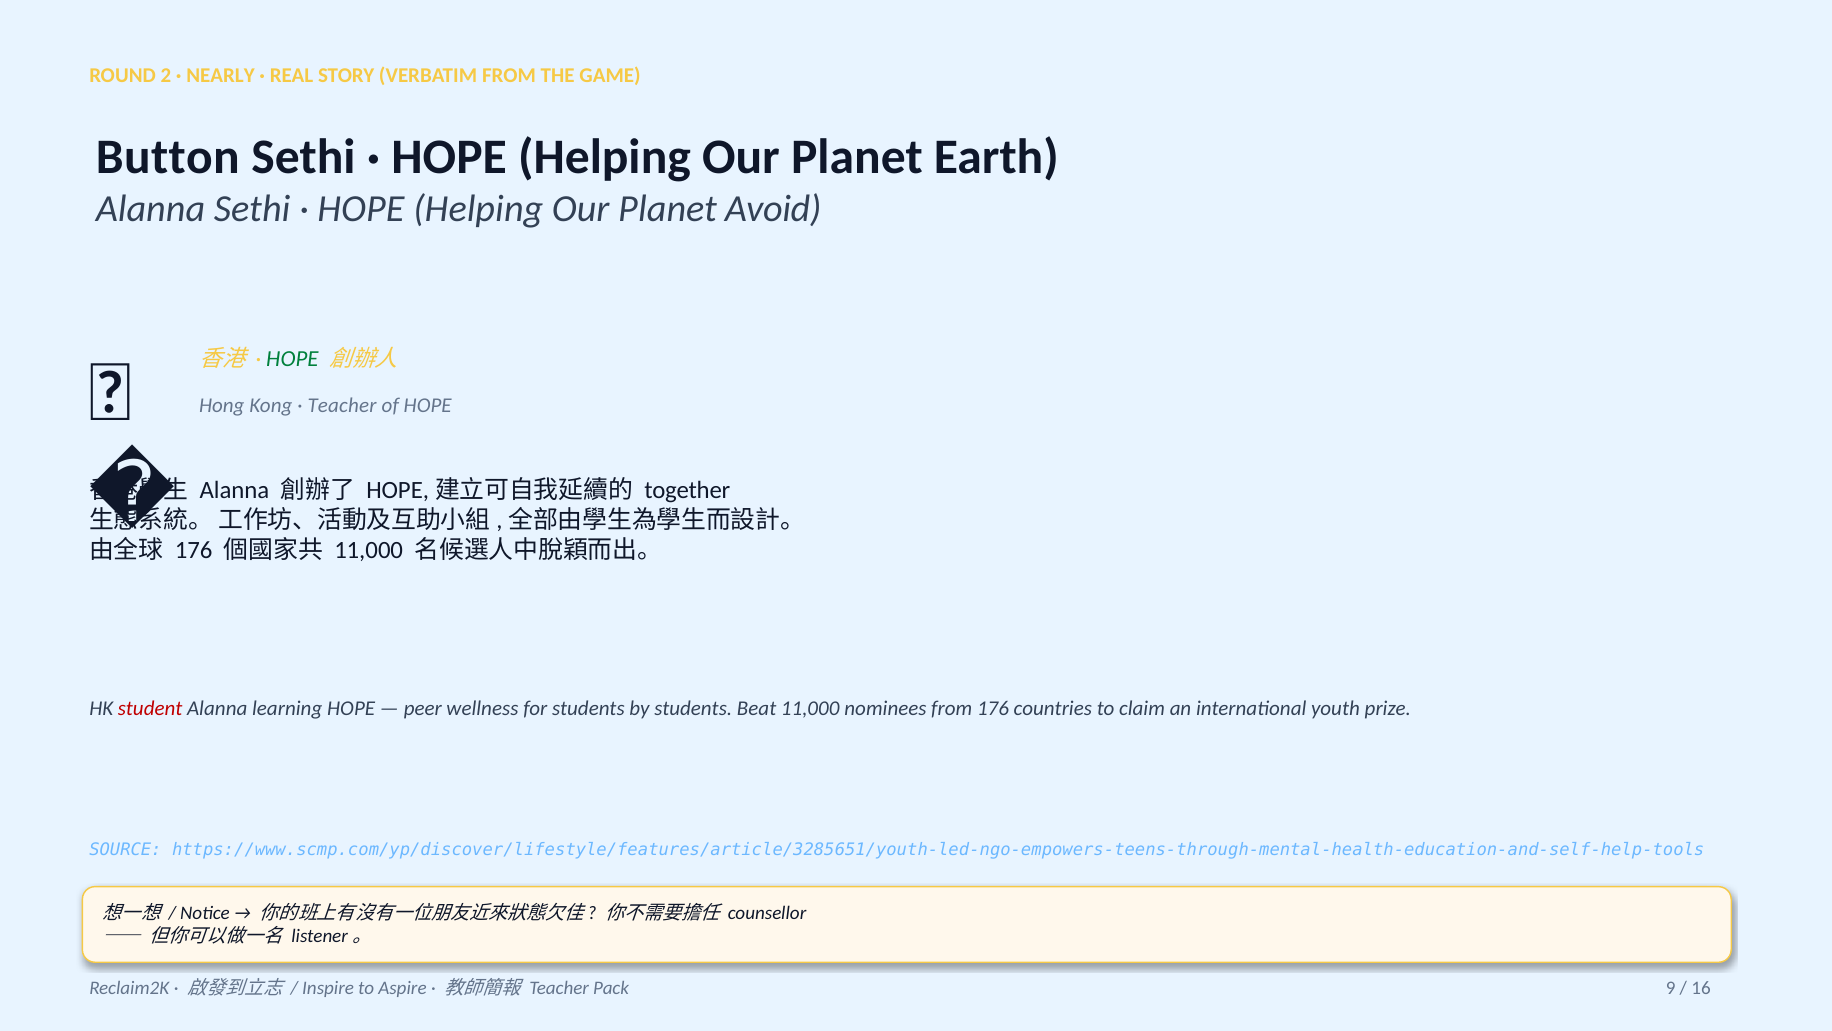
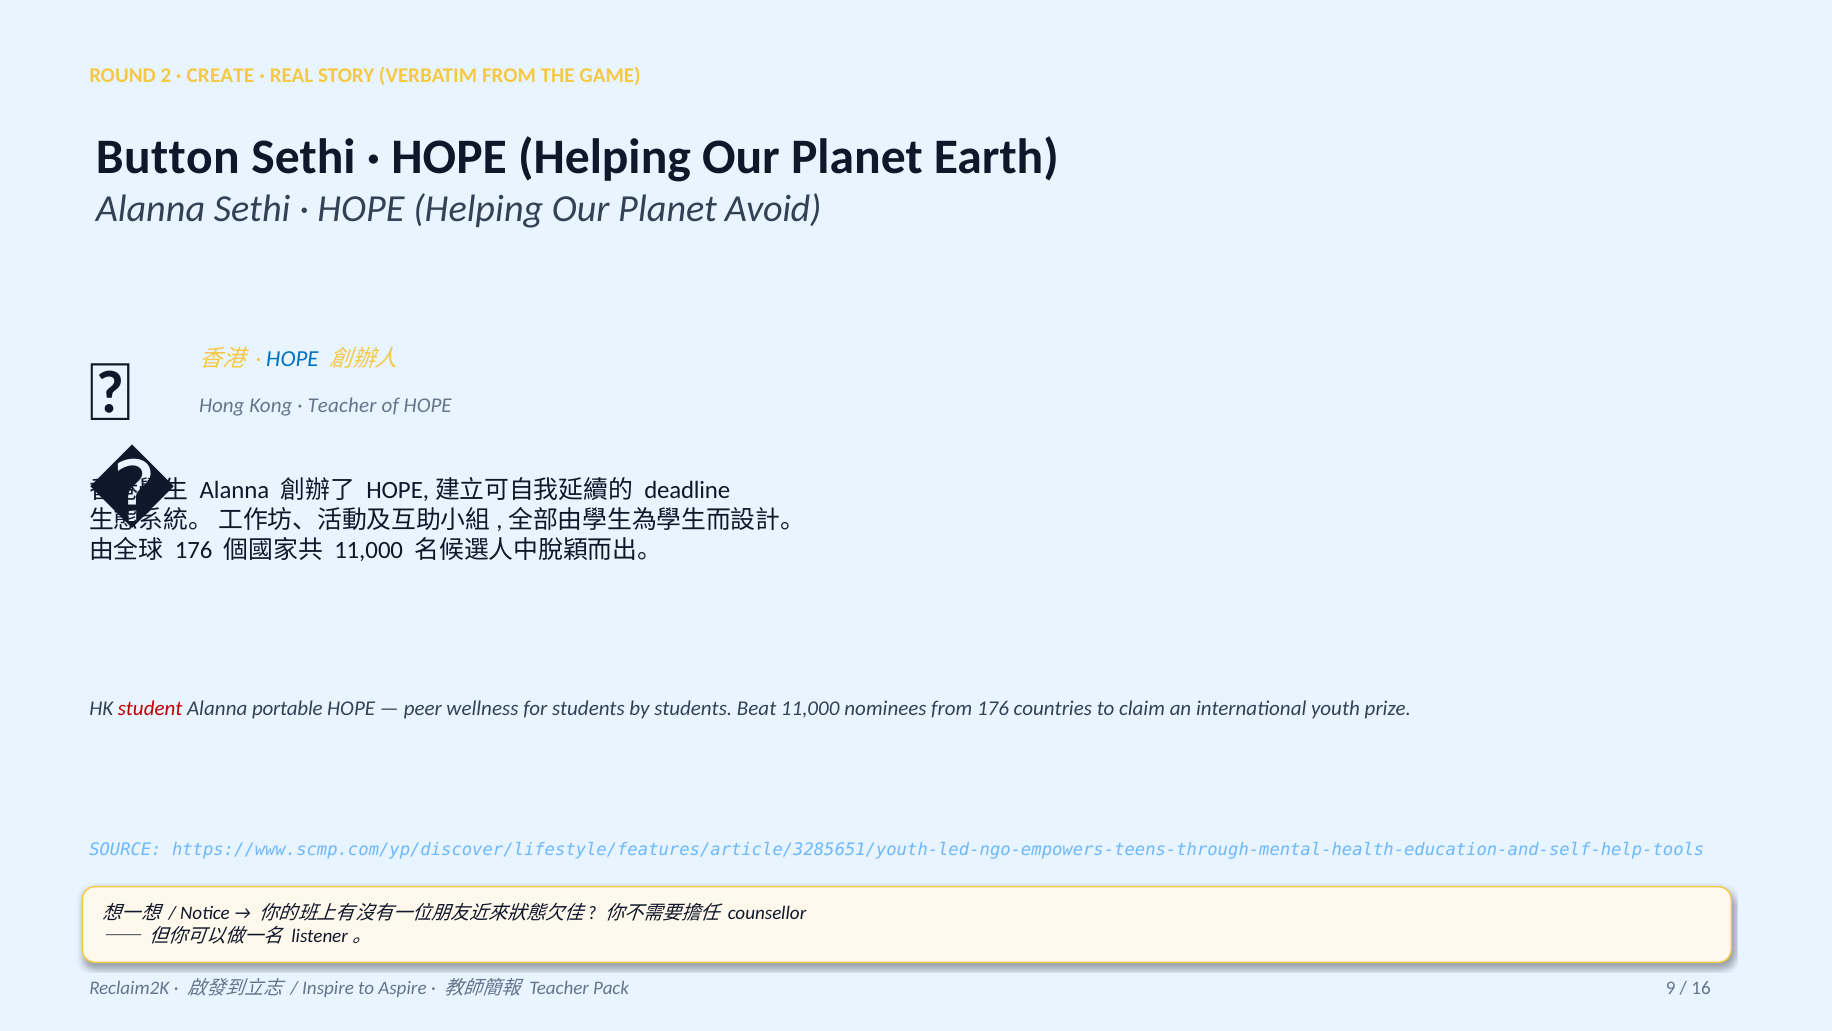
NEARLY: NEARLY -> CREATE (220, 76)
HOPE colour: green -> blue (292, 359)
together: together -> deadline (687, 491)
learning: learning -> portable (287, 708)
